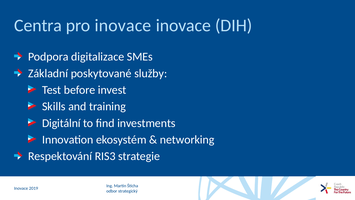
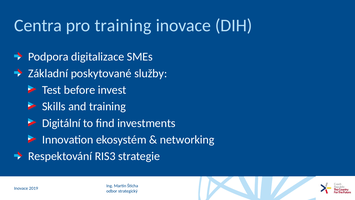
pro inovace: inovace -> training (123, 25)
